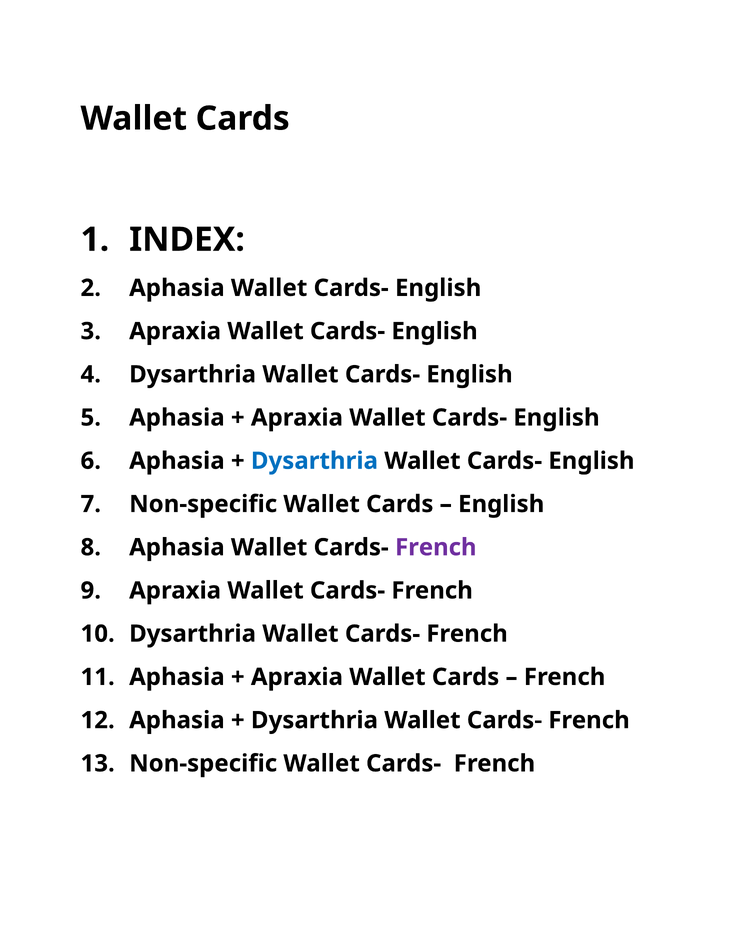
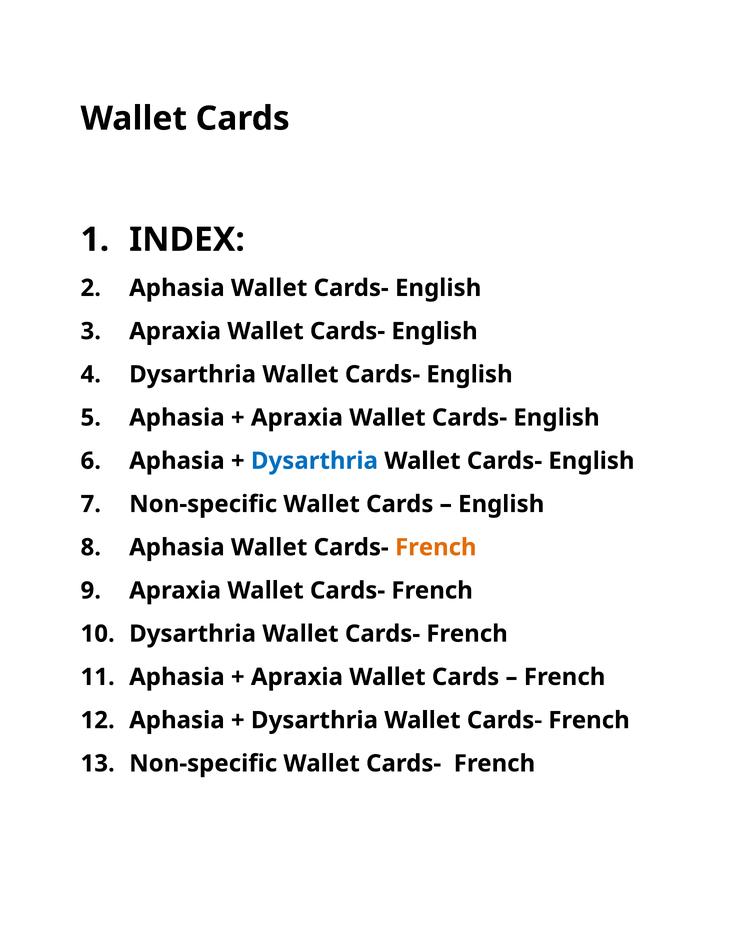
French colour: purple -> orange (436, 547)
